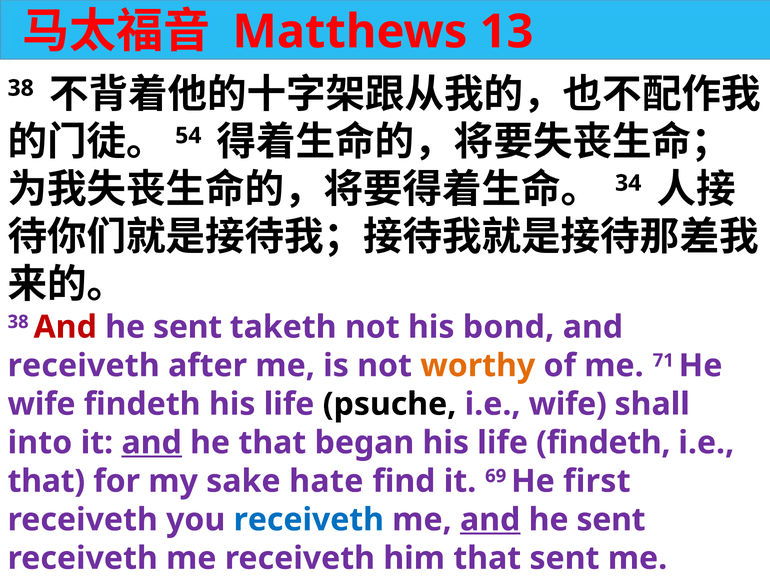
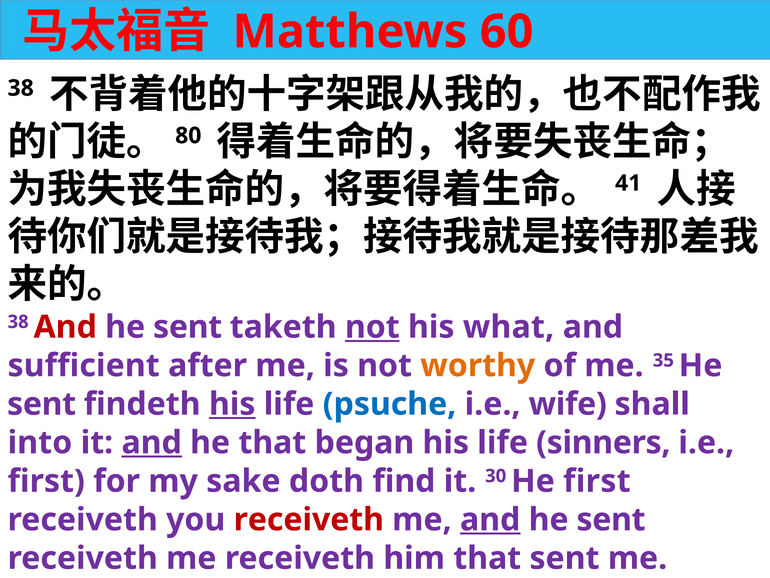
13: 13 -> 60 (507, 32)
54: 54 -> 80 (188, 136)
34: 34 -> 41 (628, 183)
not underline: none -> present (372, 327)
bond: bond -> what (509, 327)
receiveth: receiveth -> sufficient (84, 365)
71: 71 -> 35 (663, 360)
wife: wife -> sent (42, 404)
his underline: none -> present (232, 404)
psuche colour: black -> blue (390, 404)
life findeth: findeth -> sinners (603, 442)
that: that -> first (46, 481)
hate: hate -> doth (326, 481)
69: 69 -> 30 (496, 476)
receiveth colour: blue -> red (309, 519)
